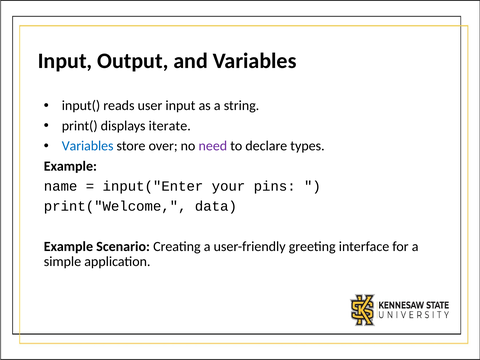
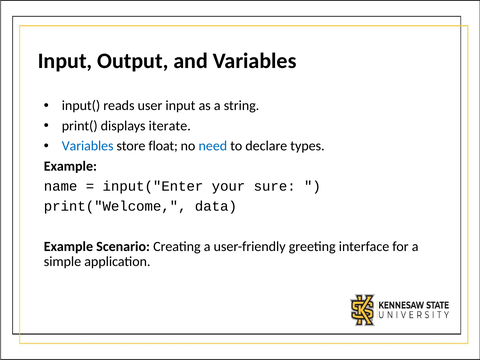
over: over -> float (163, 146)
need colour: purple -> blue (213, 146)
pins: pins -> sure (275, 186)
